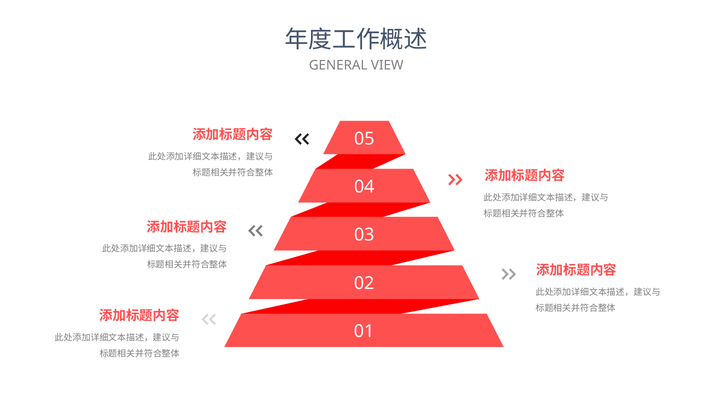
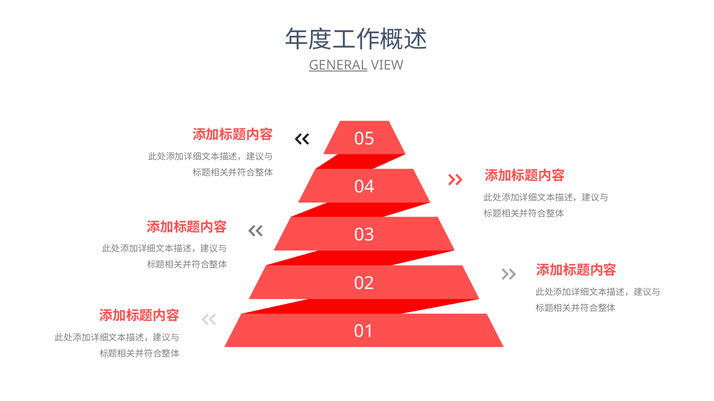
GENERAL underline: none -> present (338, 65)
